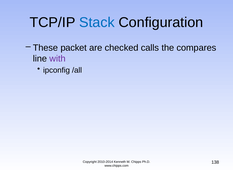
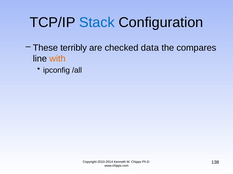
packet: packet -> terribly (74, 48)
calls: calls -> data (150, 48)
with colour: purple -> orange (58, 59)
